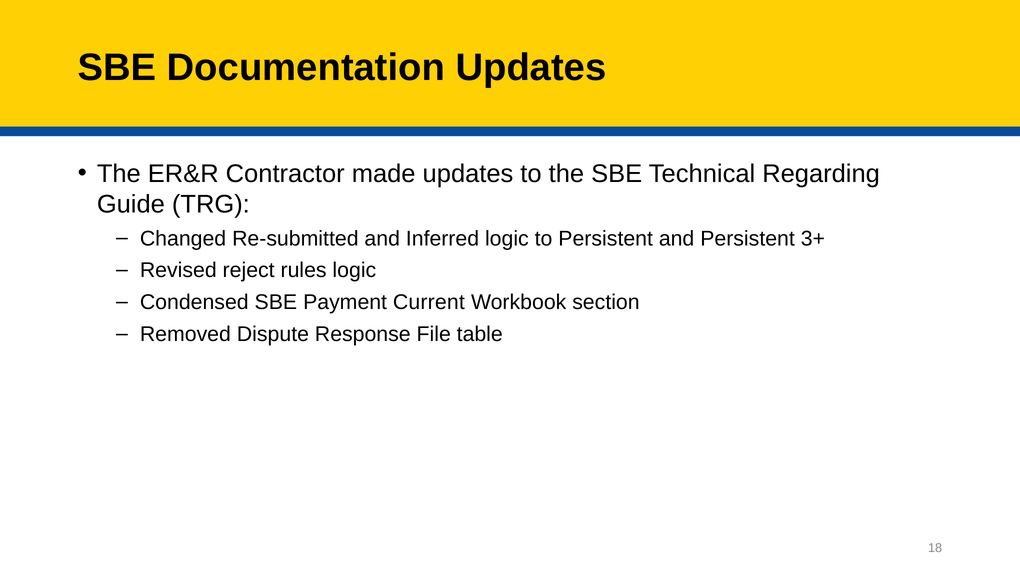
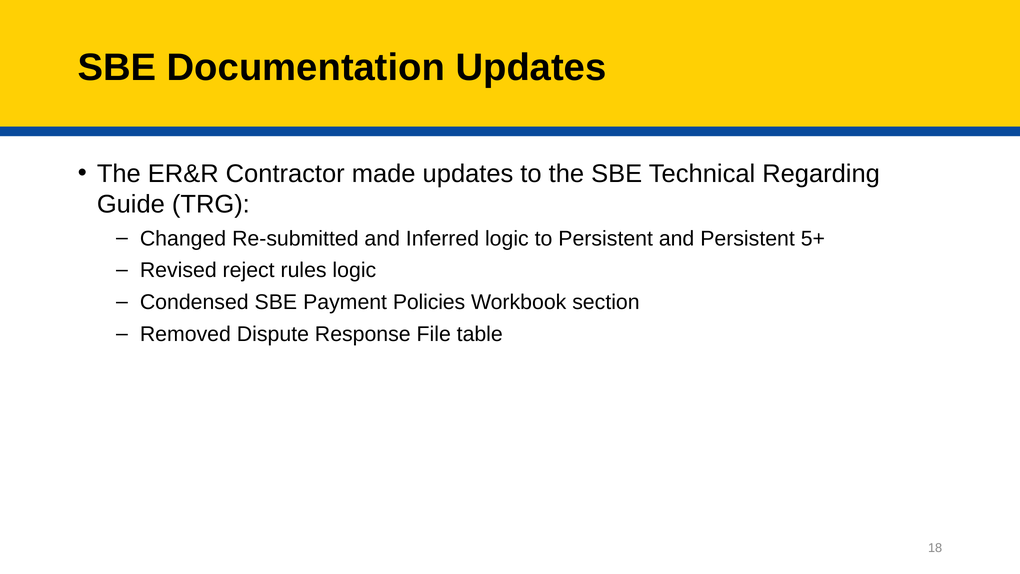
3+: 3+ -> 5+ (813, 238)
Current: Current -> Policies (429, 302)
